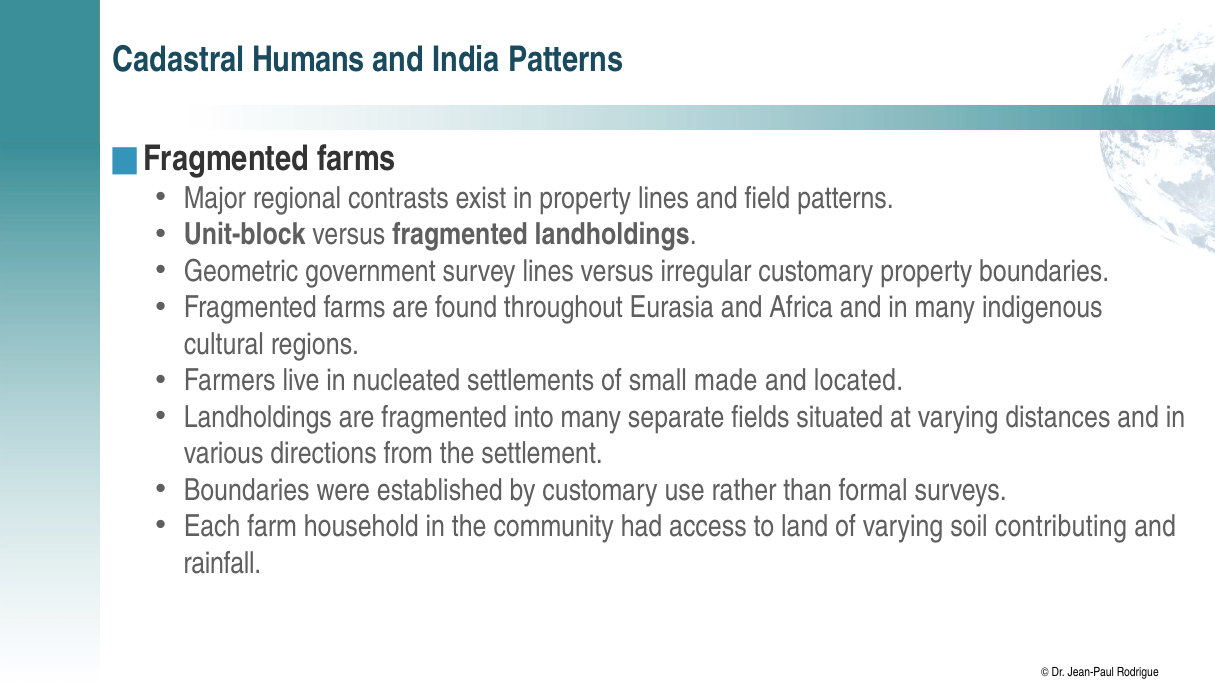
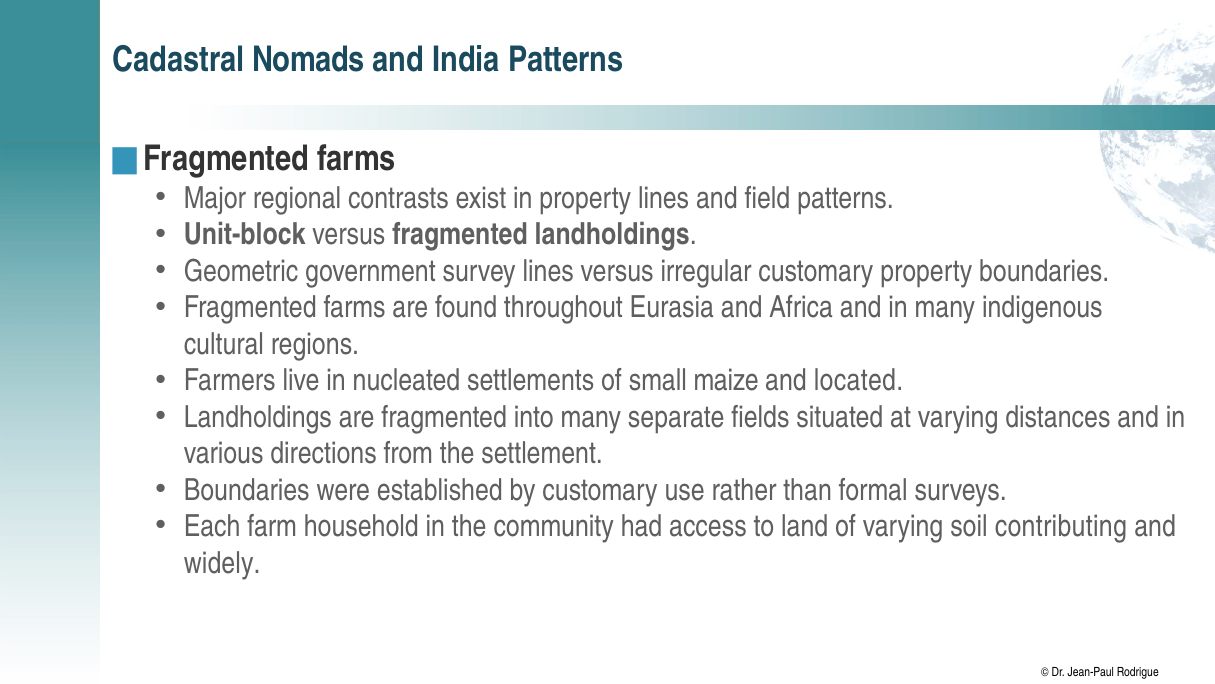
Humans: Humans -> Nomads (309, 60)
made: made -> maize (726, 380)
rainfall: rainfall -> widely (222, 563)
